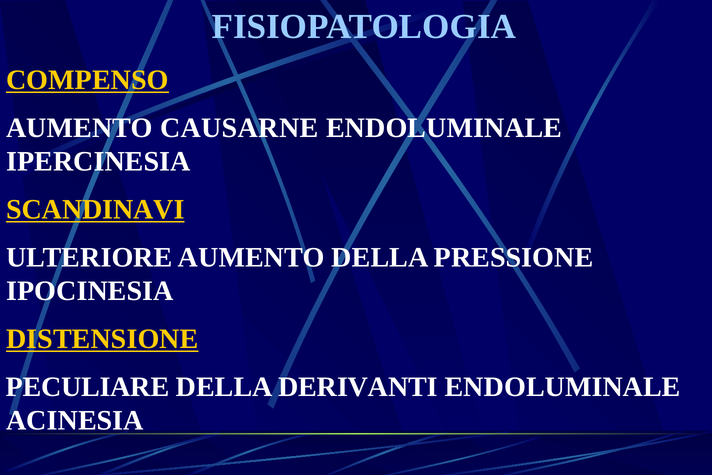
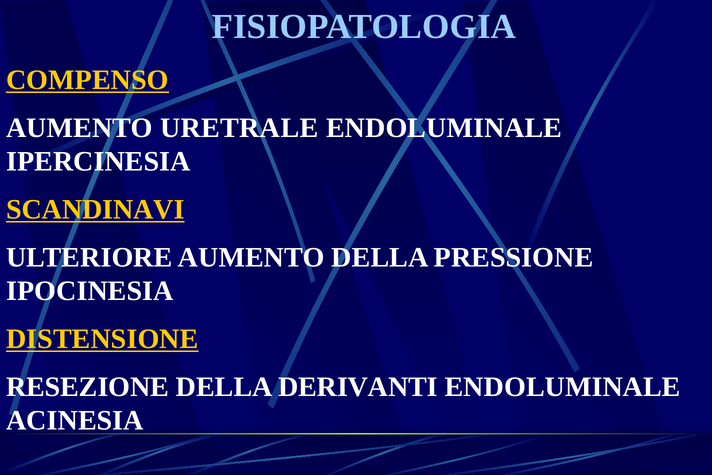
CAUSARNE: CAUSARNE -> URETRALE (239, 128)
PECULIARE: PECULIARE -> RESEZIONE (88, 387)
